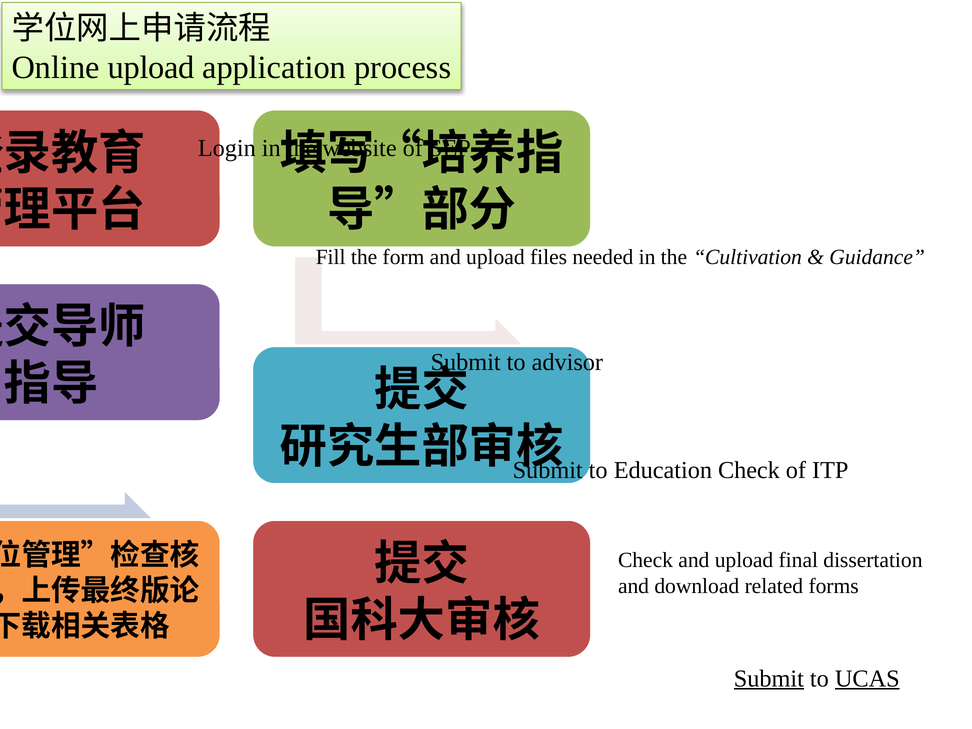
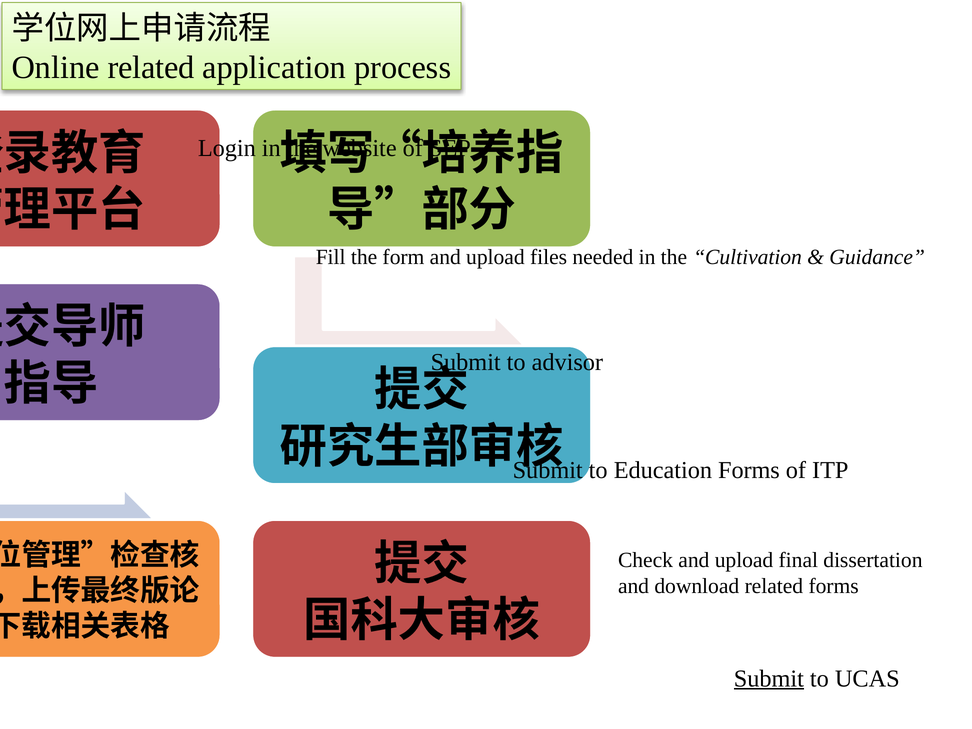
Online upload: upload -> related (151, 68)
Education Check: Check -> Forms (749, 470)
UCAS underline: present -> none (867, 679)
